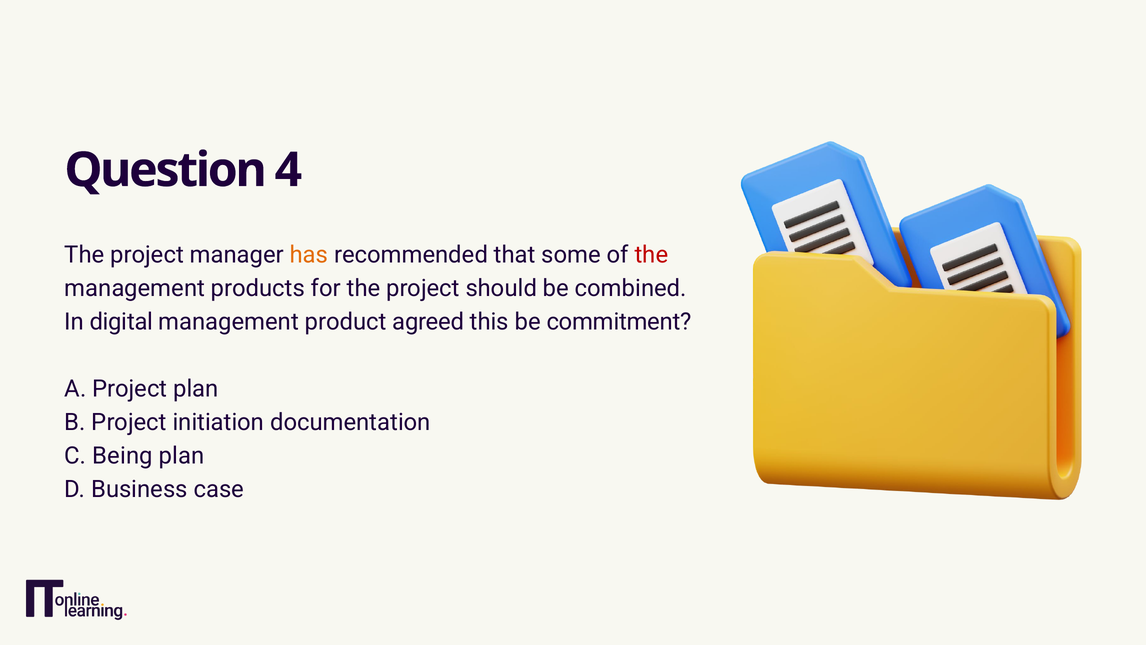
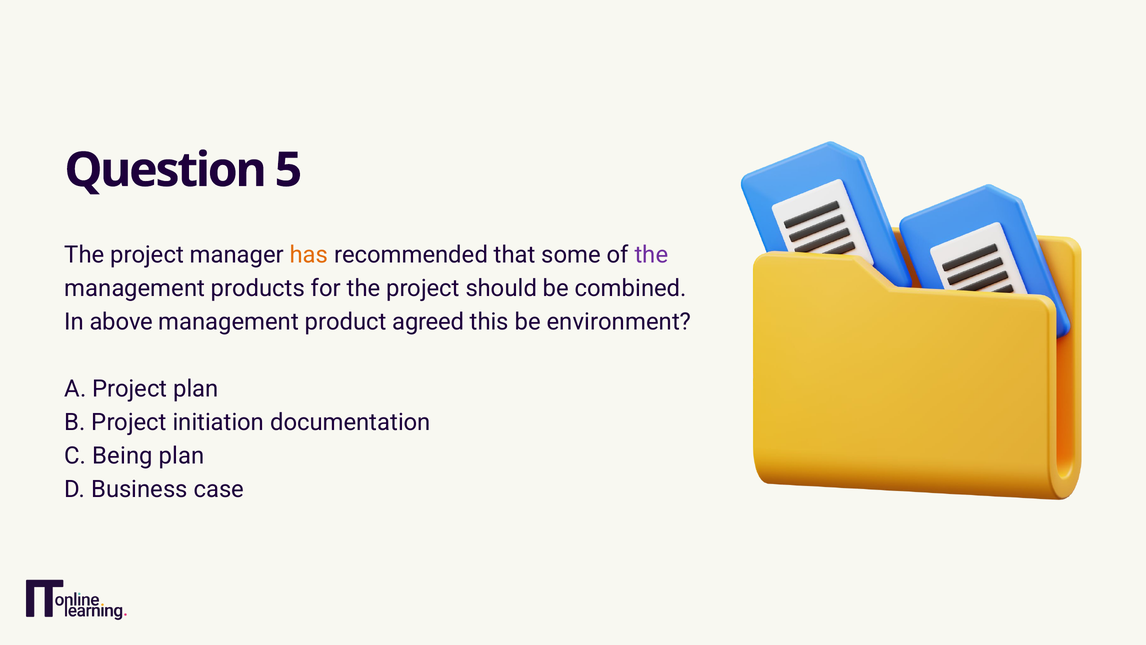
4: 4 -> 5 (288, 170)
the colour: red -> purple (651, 255)
digital: digital -> above (121, 322)
commitment: commitment -> environment (619, 322)
